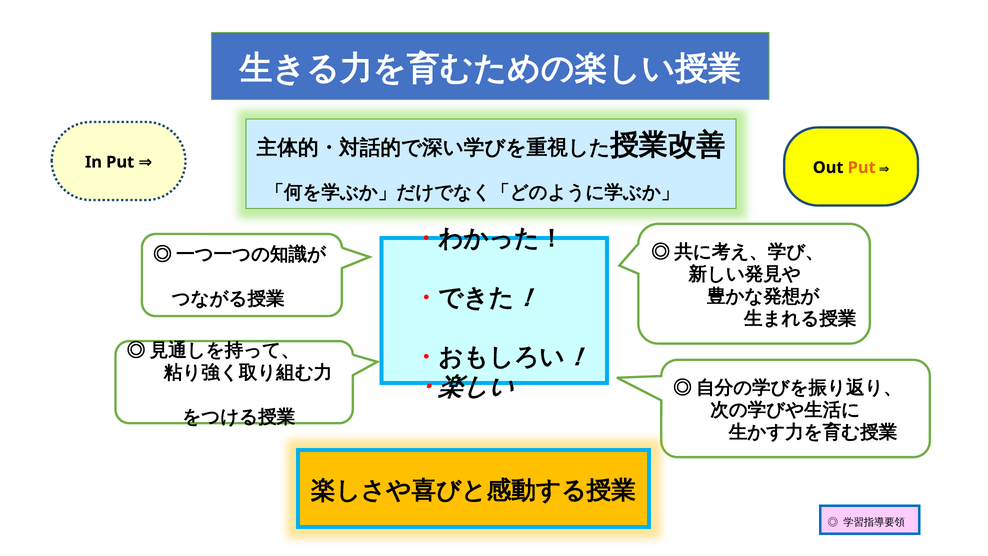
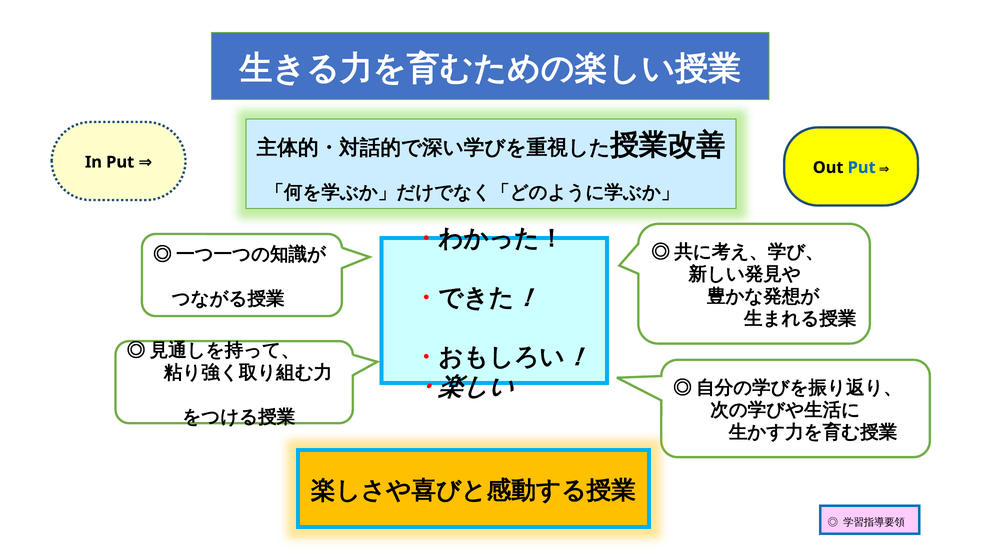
Put colour: orange -> blue (862, 168)
